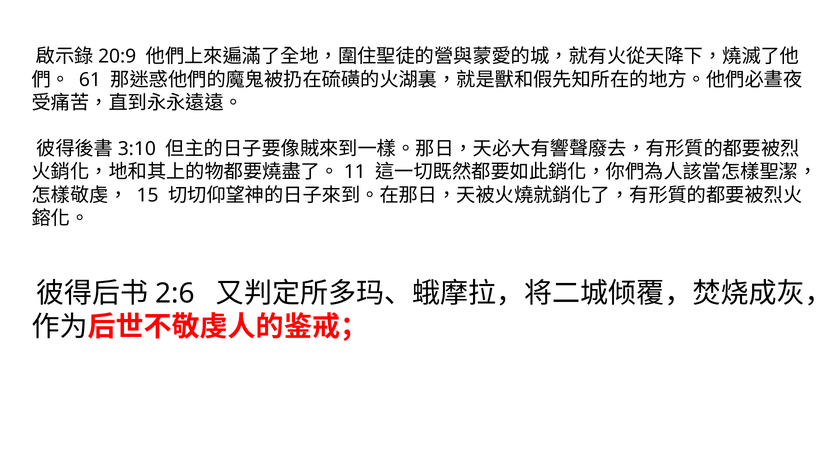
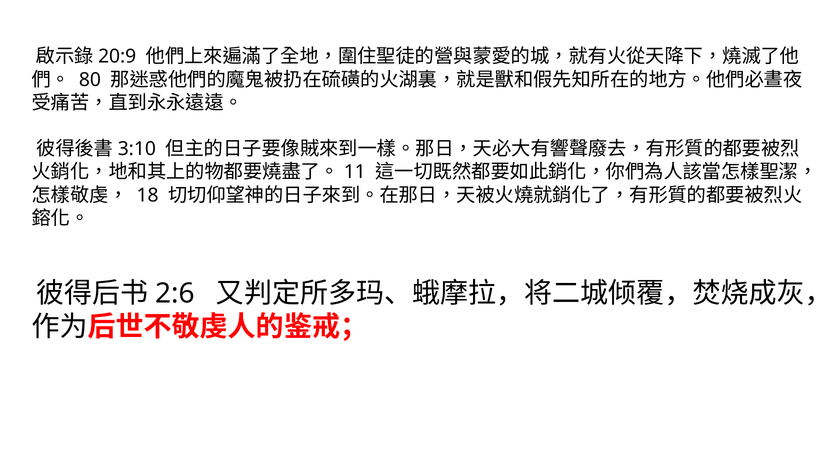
61: 61 -> 80 (90, 80)
15: 15 -> 18 (148, 195)
